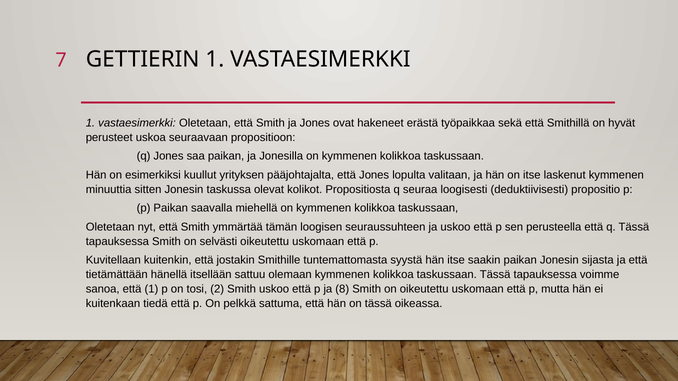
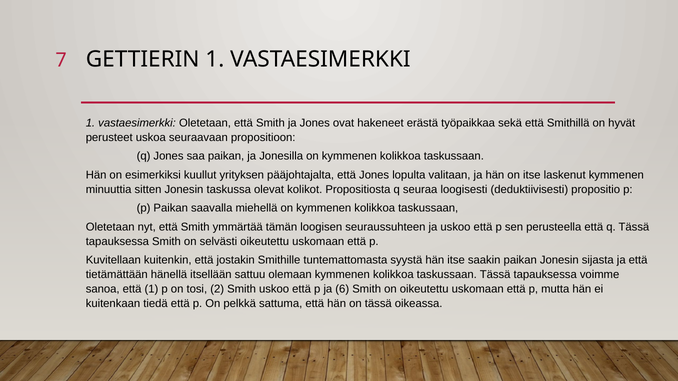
8: 8 -> 6 (342, 289)
